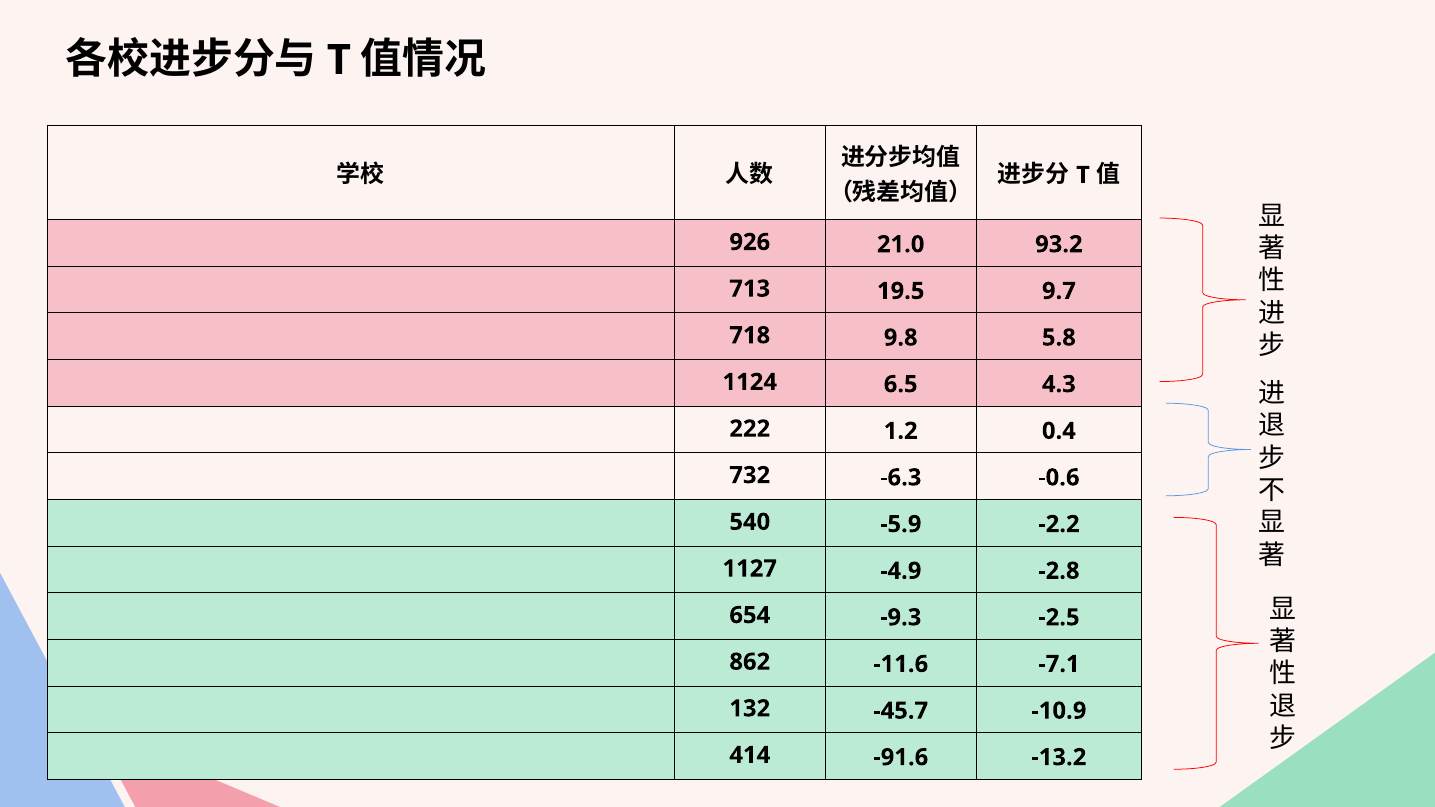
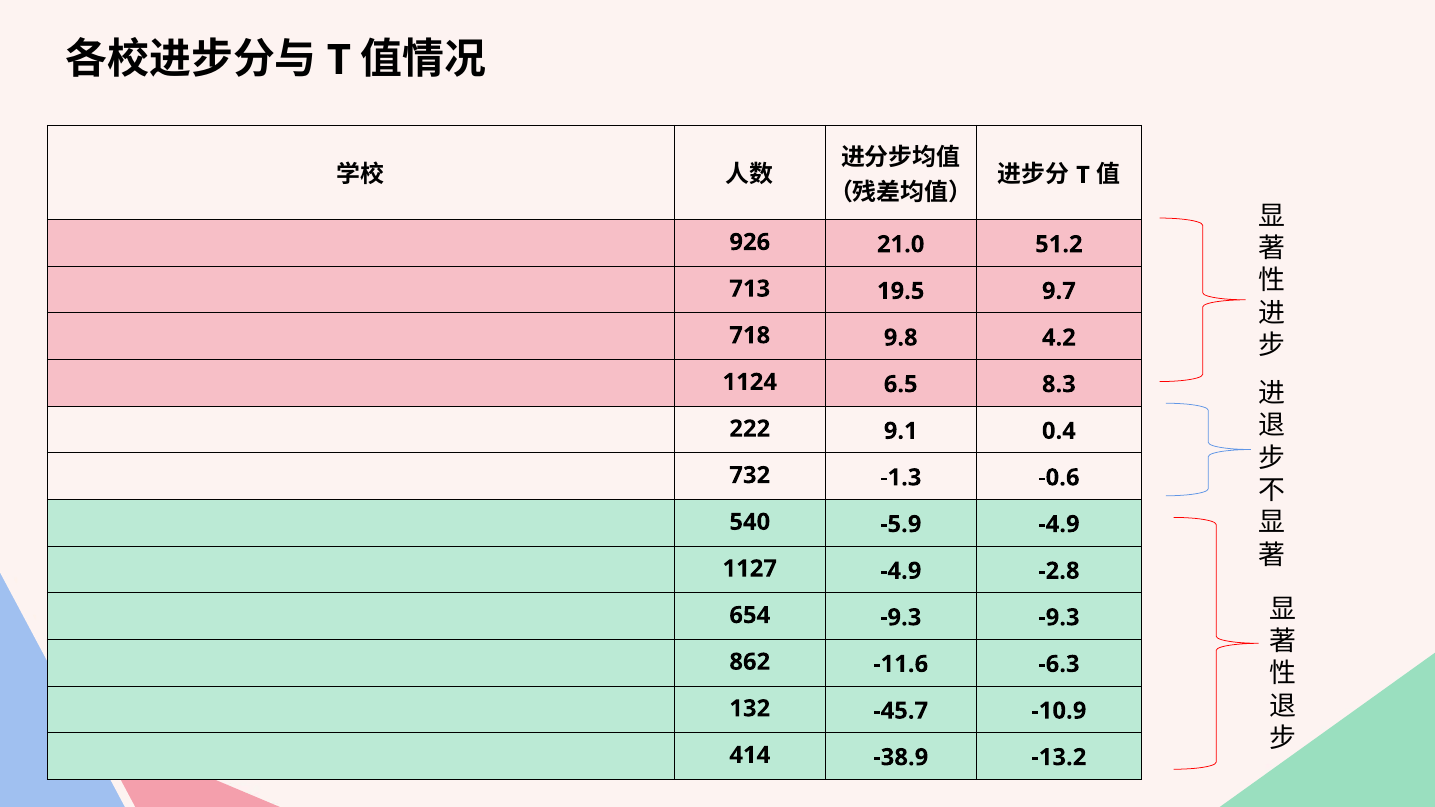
93.2: 93.2 -> 51.2 (1059, 244)
5.8: 5.8 -> 4.2 (1059, 338)
4.3: 4.3 -> 8.3 (1059, 384)
1.2: 1.2 -> 9.1 (901, 431)
-6.3: -6.3 -> -1.3 (901, 478)
-5.9 -2.2: -2.2 -> -4.9 (1059, 524)
-9.3 -2.5: -2.5 -> -9.3 (1059, 618)
-7.1: -7.1 -> -6.3 (1059, 664)
-91.6: -91.6 -> -38.9 (901, 758)
